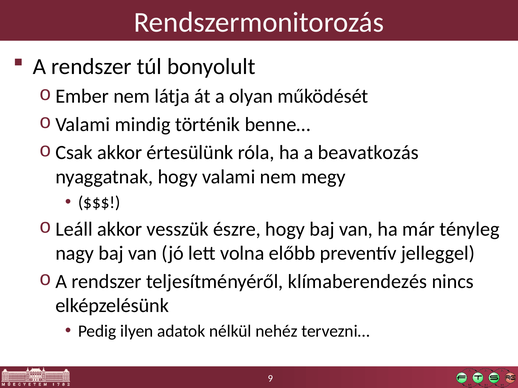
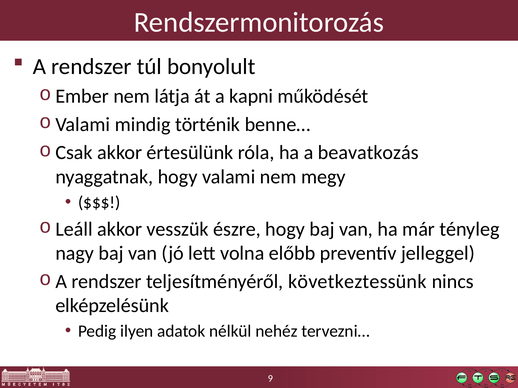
olyan: olyan -> kapni (251, 96)
klímaberendezés: klímaberendezés -> következtessünk (357, 282)
